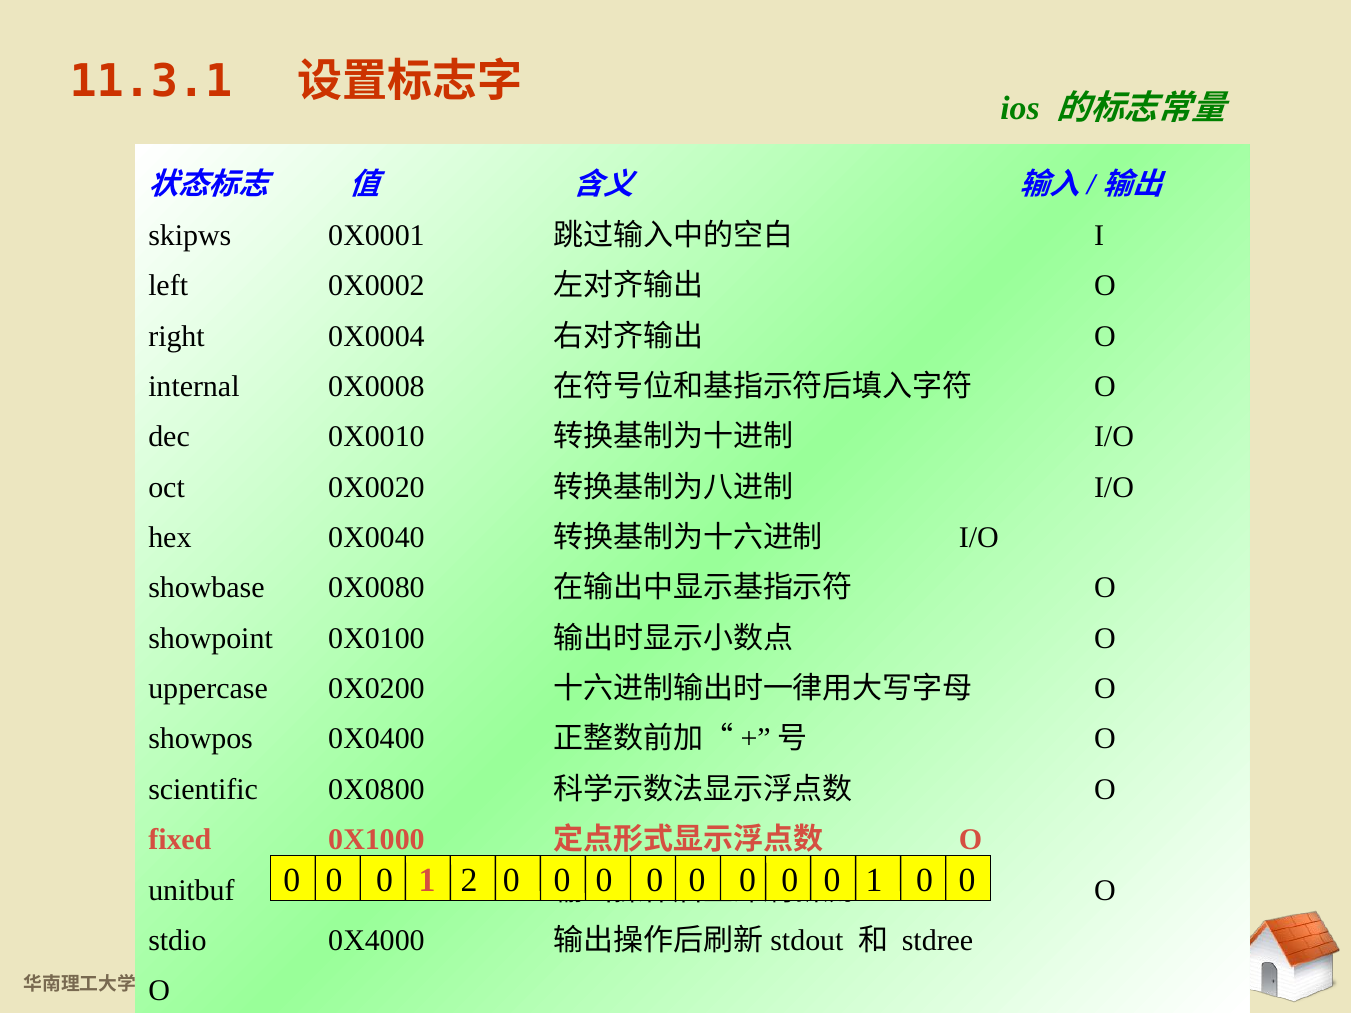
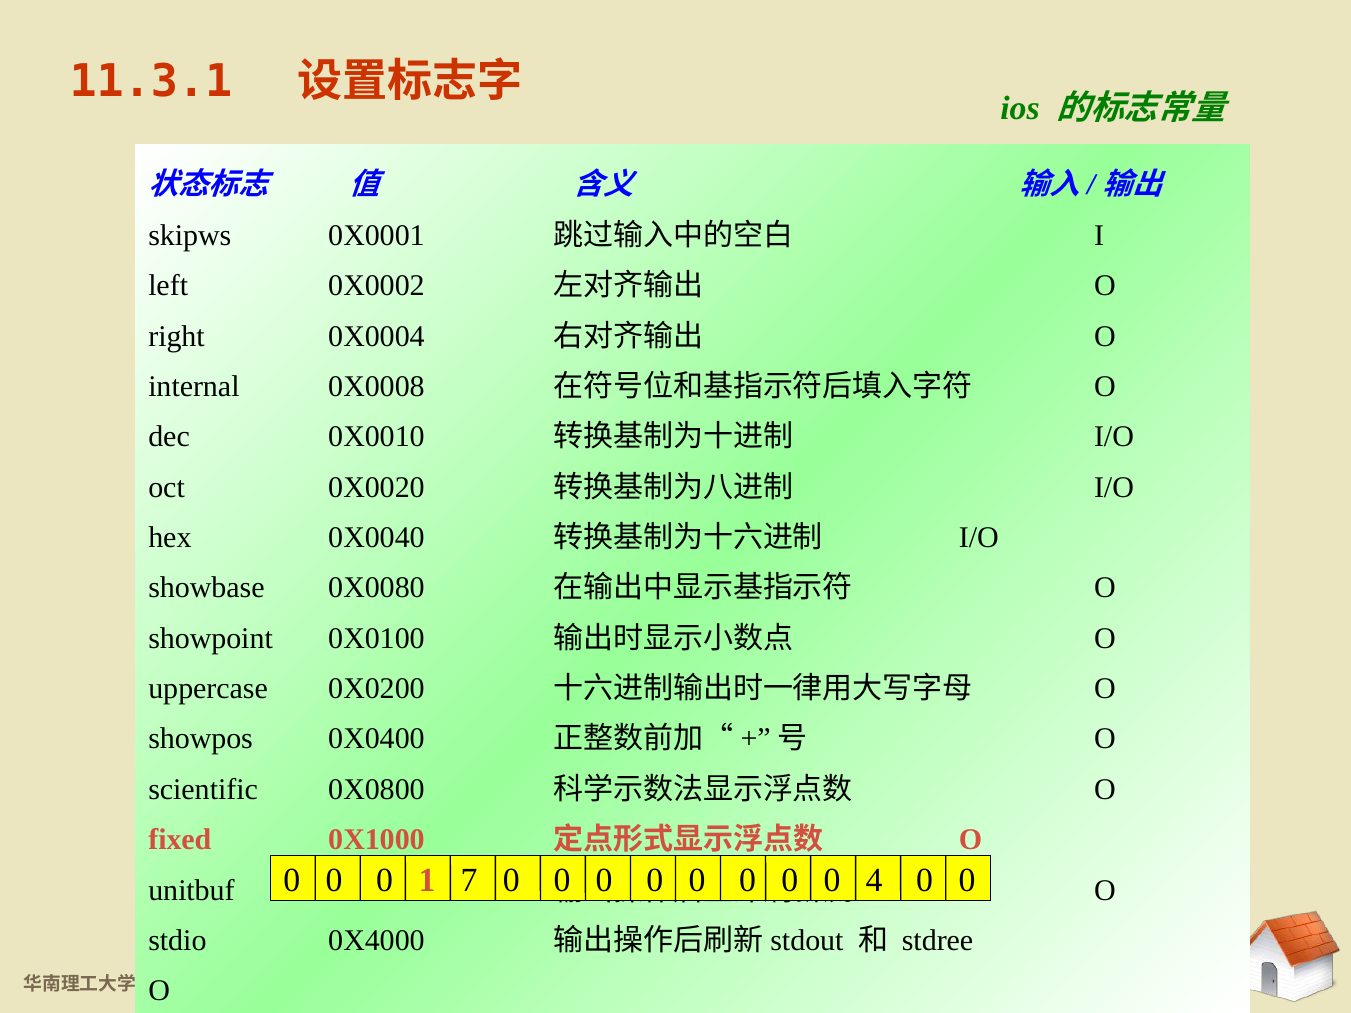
2: 2 -> 7 (469, 881)
1: 1 -> 4 (874, 881)
